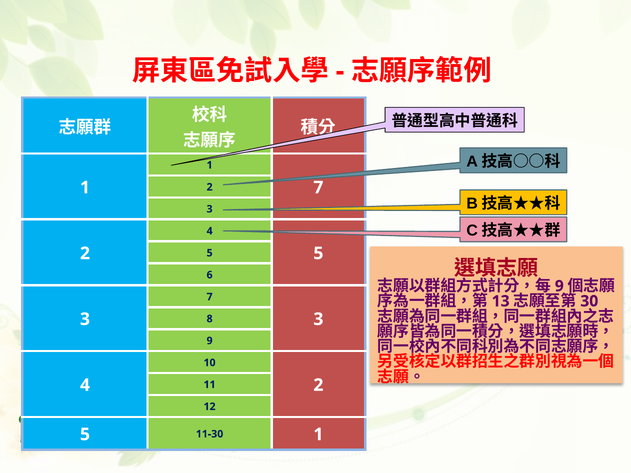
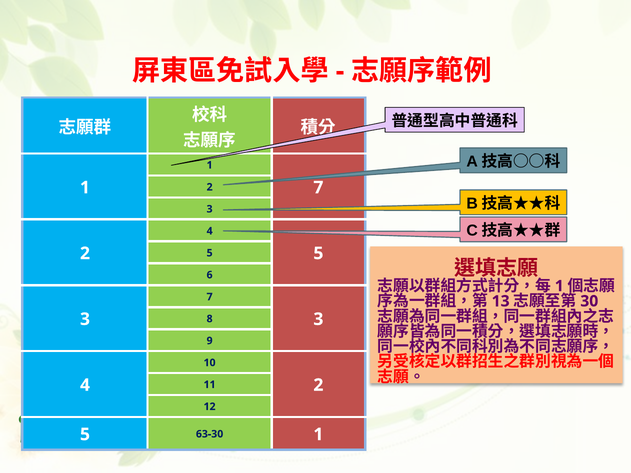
9: 9 -> 1 (559, 286)
11-30: 11-30 -> 63-30 (210, 434)
